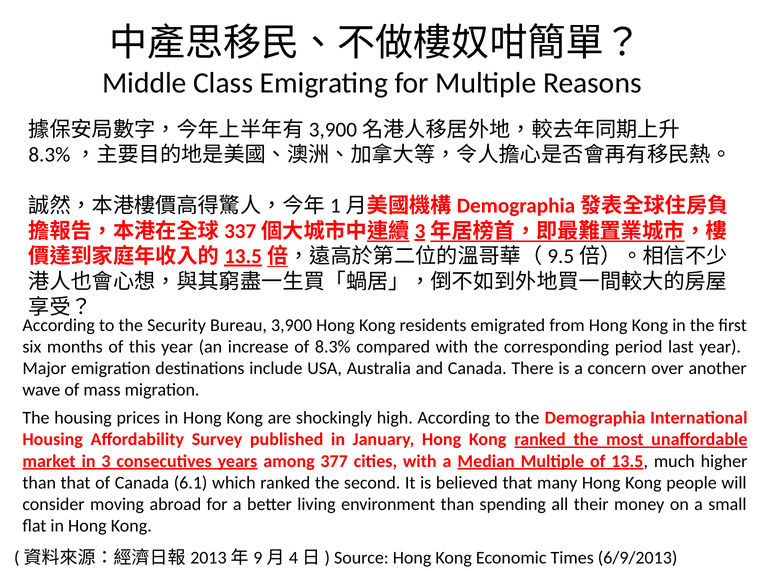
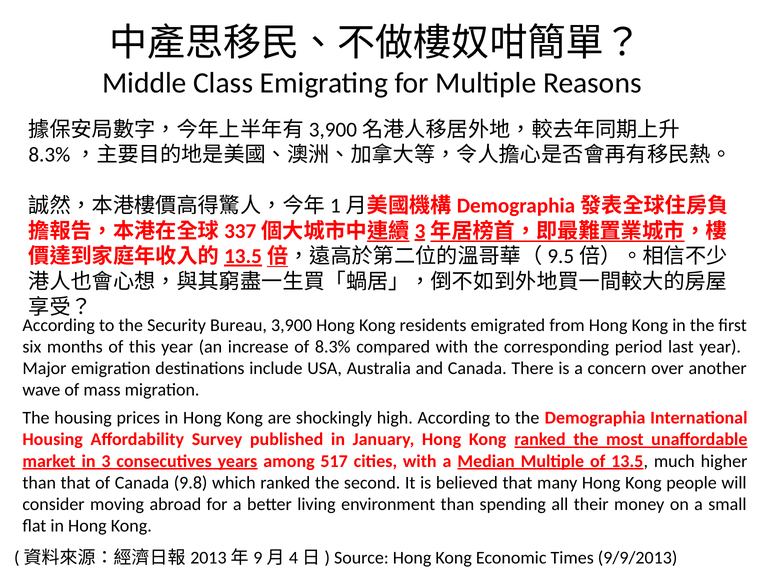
377: 377 -> 517 (334, 461)
6.1: 6.1 -> 9.8 (191, 482)
6/9/2013: 6/9/2013 -> 9/9/2013 (638, 557)
